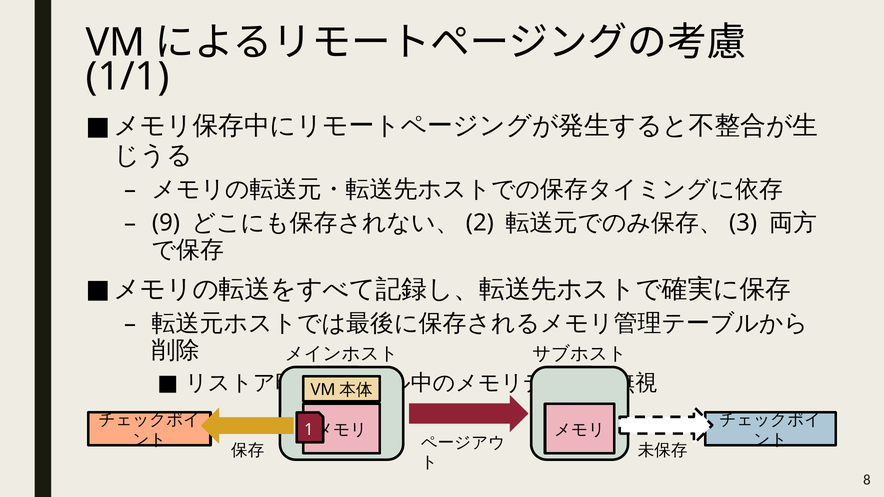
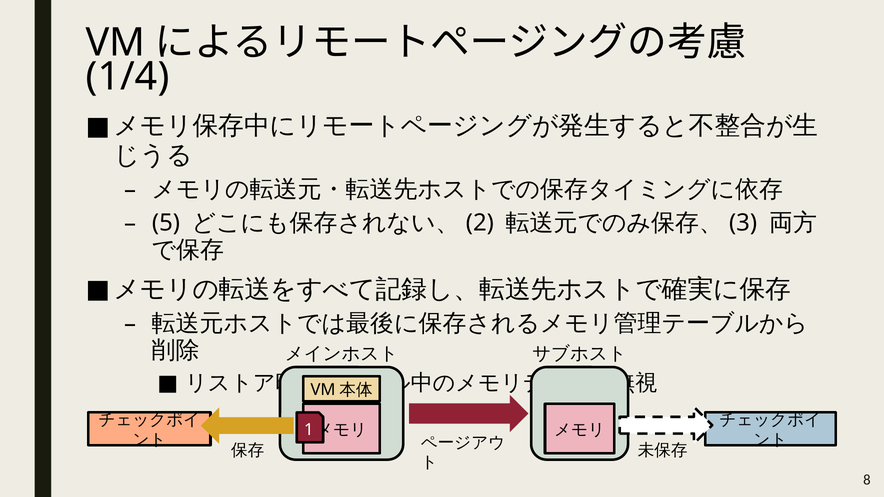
1/1: 1/1 -> 1/4 (128, 77)
9: 9 -> 5 (166, 223)
